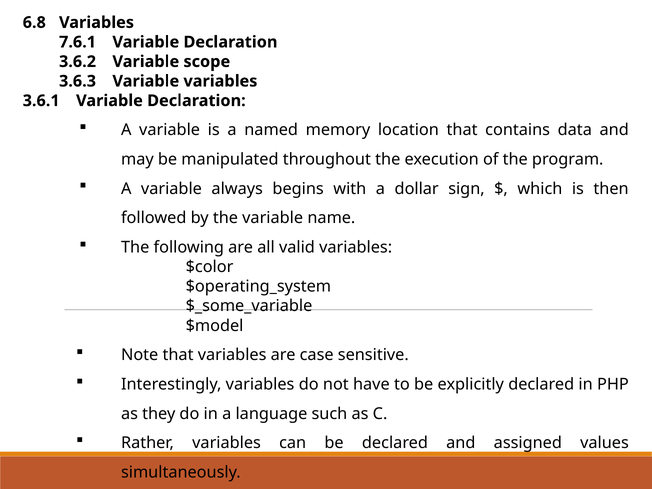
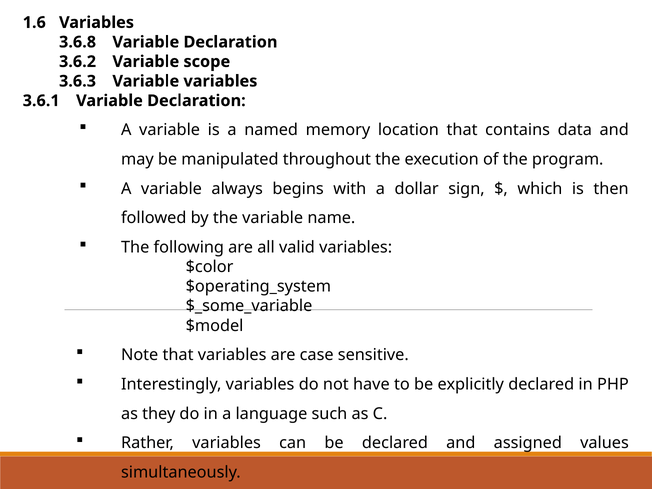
6.8: 6.8 -> 1.6 (34, 22)
7.6.1: 7.6.1 -> 3.6.8 (78, 42)
